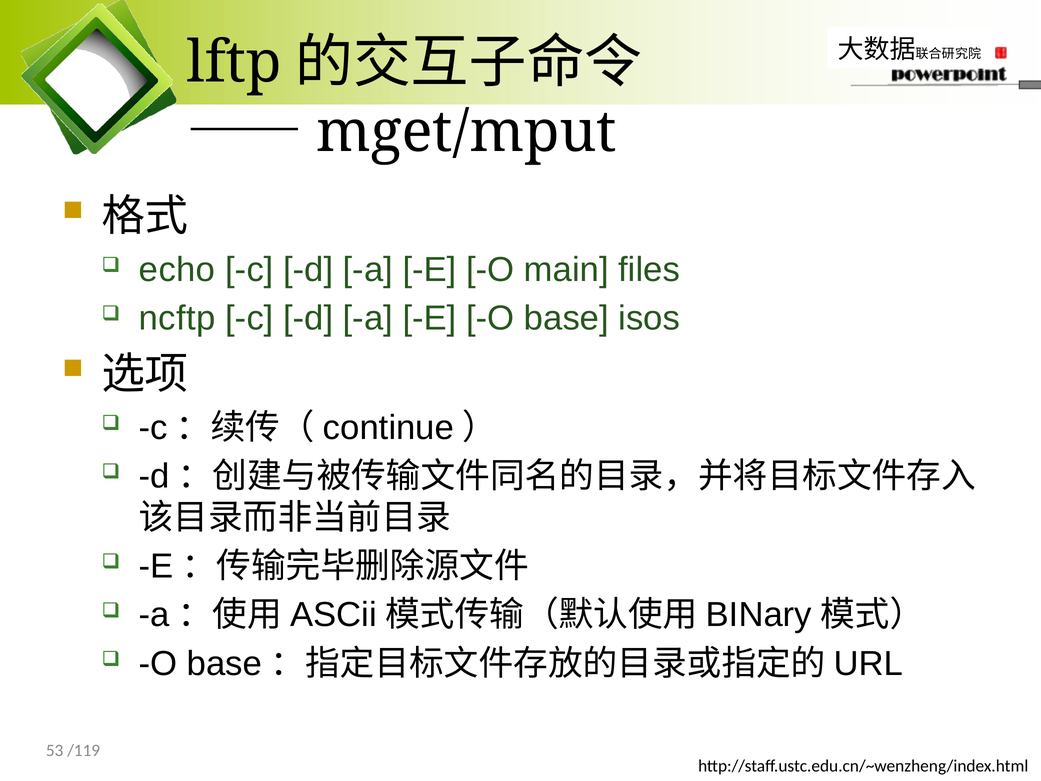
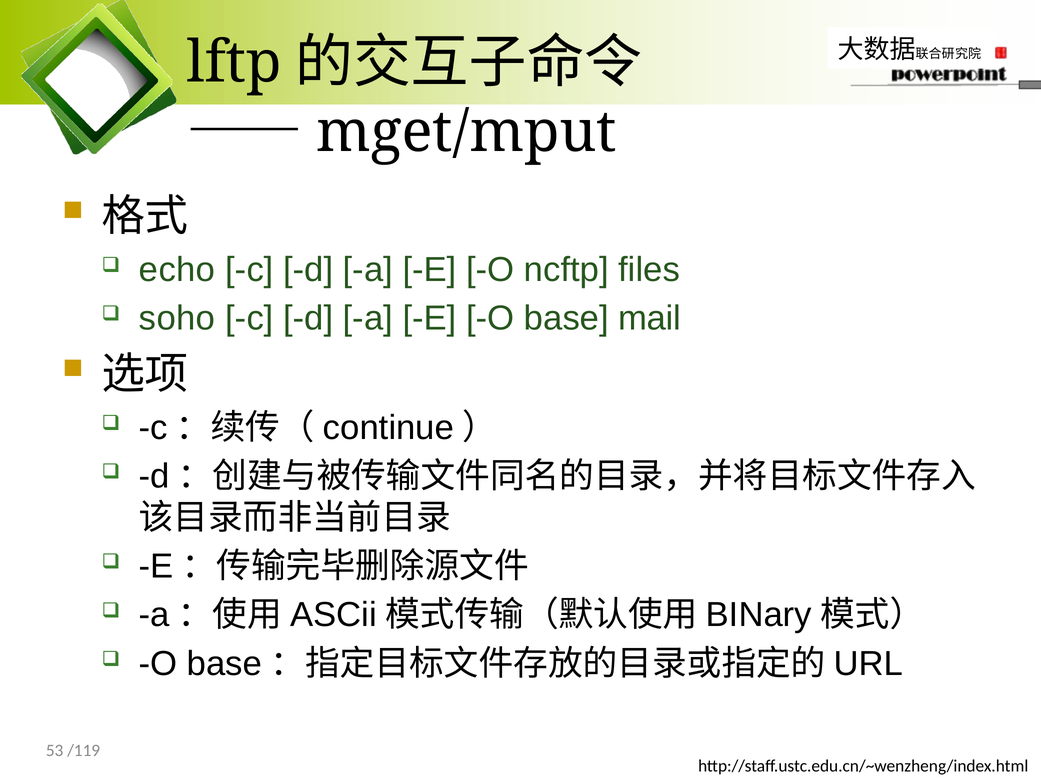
main: main -> ncftp (566, 270)
ncftp: ncftp -> soho (177, 318)
isos: isos -> mail (649, 318)
